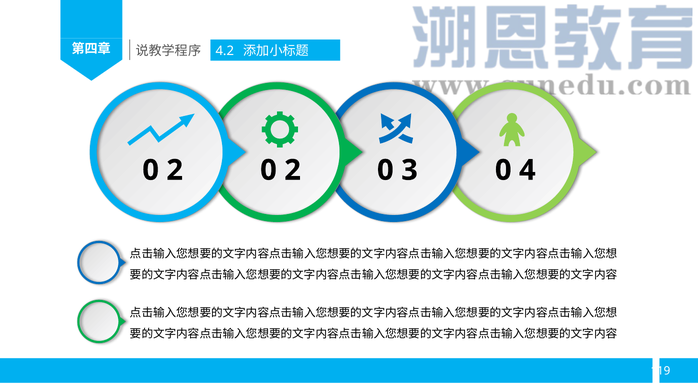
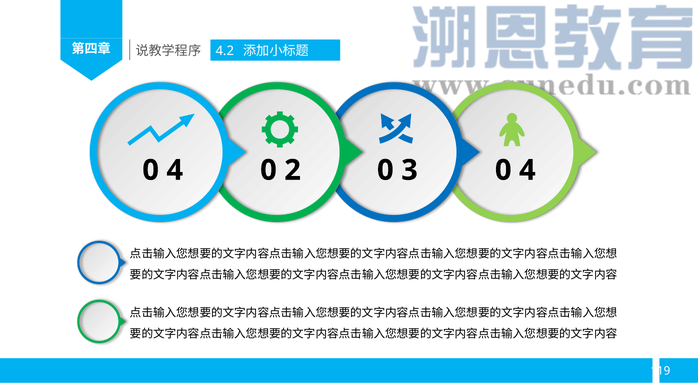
2: 2 -> 4 (175, 170)
